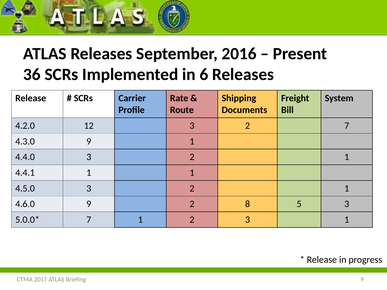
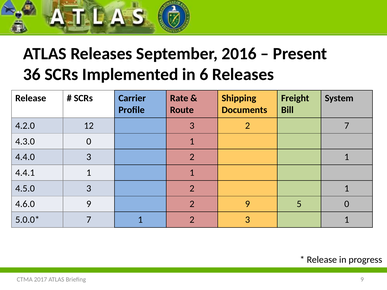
4.3.0 9: 9 -> 0 (89, 141)
2 8: 8 -> 9 (248, 204)
5 3: 3 -> 0 (347, 204)
